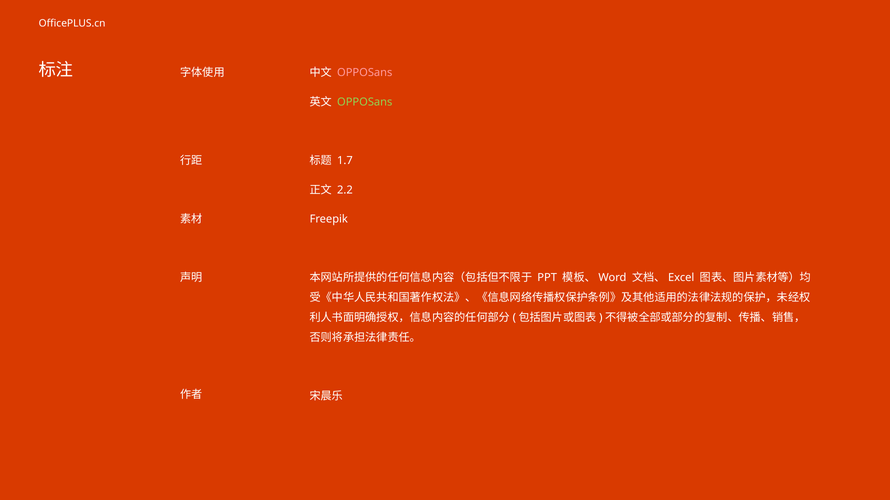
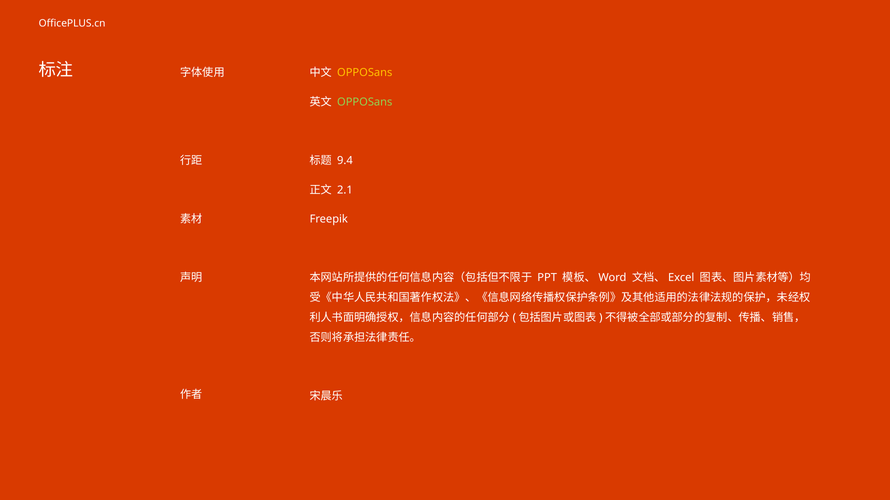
OPPOSans colour: pink -> yellow (365, 73)
1.7: 1.7 -> 9.4 (345, 161)
2.2: 2.2 -> 2.1 (345, 190)
